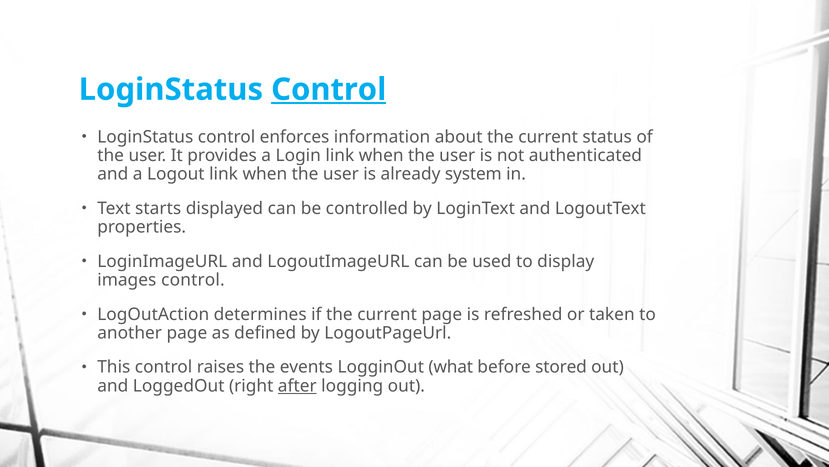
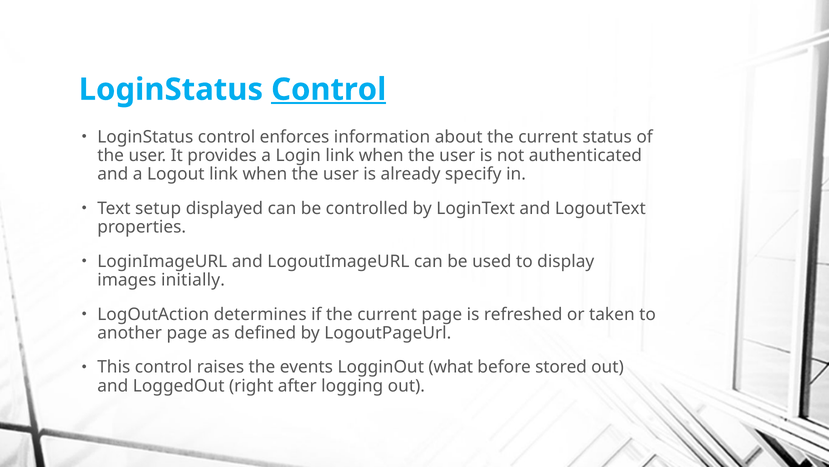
system: system -> specify (473, 174)
starts: starts -> setup (158, 208)
images control: control -> initially (193, 280)
after underline: present -> none (297, 385)
